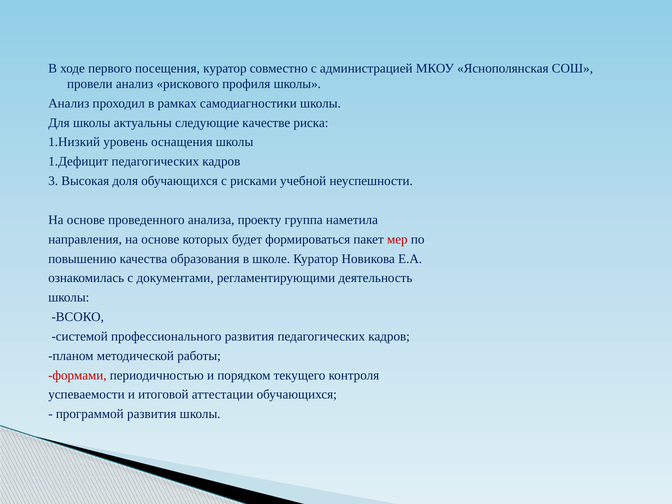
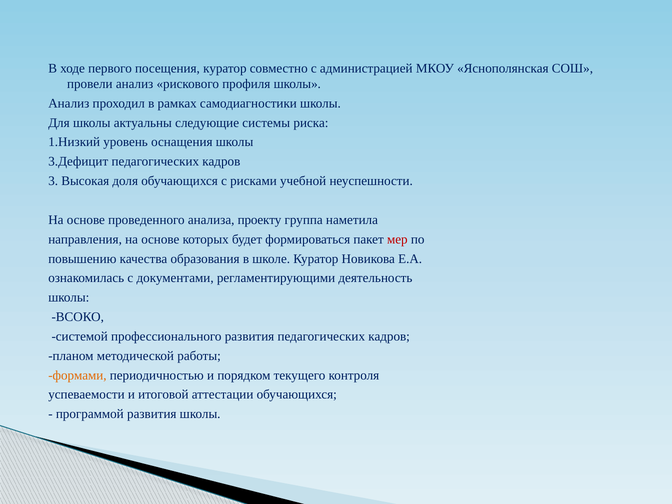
качестве: качестве -> системы (266, 123)
1.Дефицит: 1.Дефицит -> 3.Дефицит (78, 162)
формами colour: red -> orange (77, 375)
